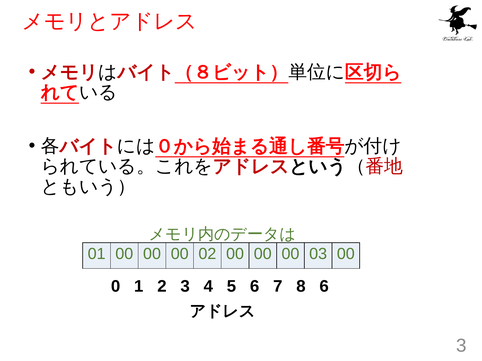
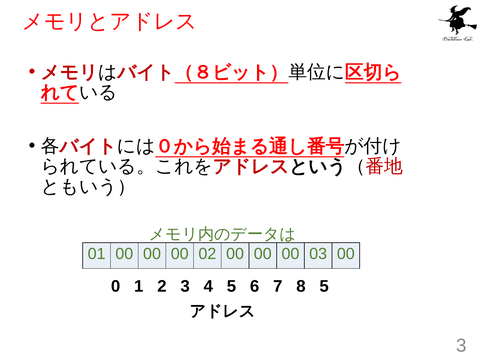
8 6: 6 -> 5 (324, 287)
